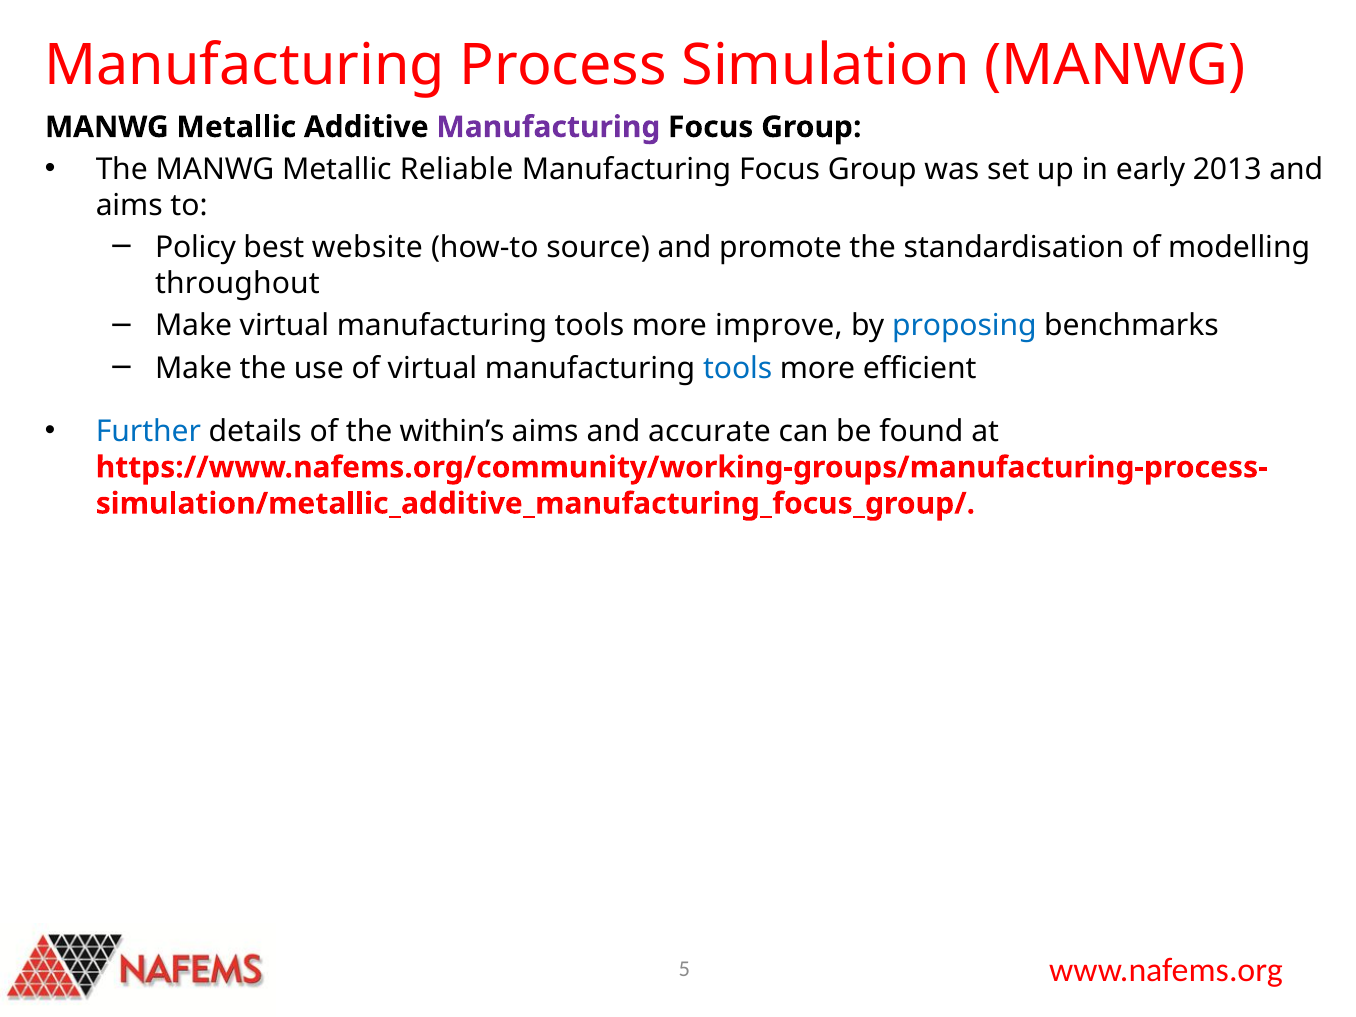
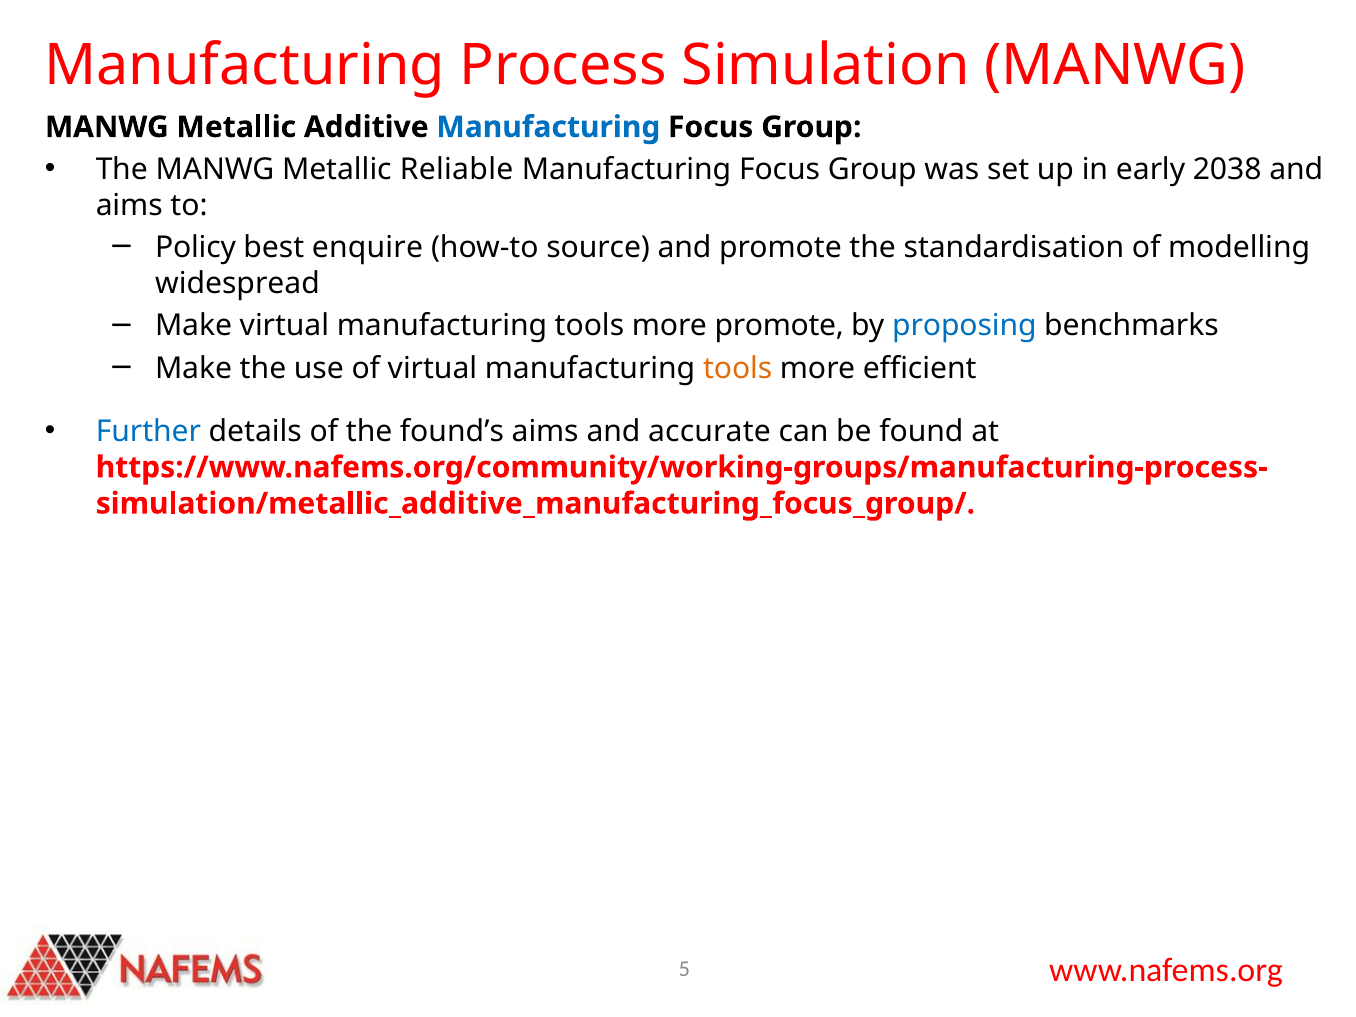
Manufacturing colour: purple -> blue (548, 127)
2013: 2013 -> 2038 (1227, 169)
website: website -> enquire (367, 248)
throughout: throughout -> widespread (237, 284)
more improve: improve -> promote (779, 326)
tools colour: blue -> orange (738, 368)
within’s: within’s -> found’s (452, 431)
